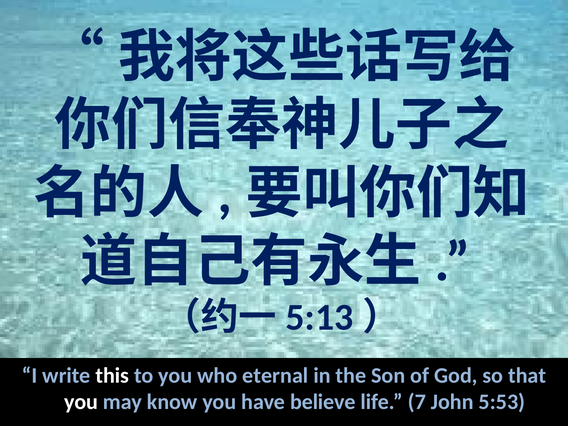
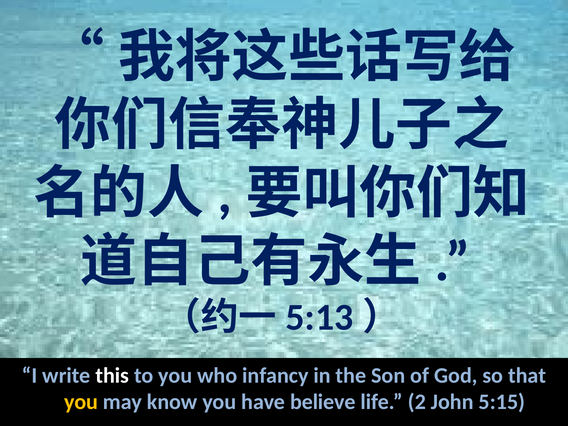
eternal: eternal -> infancy (275, 375)
you colour: white -> yellow (81, 402)
7: 7 -> 2 (417, 402)
5:53: 5:53 -> 5:15 (502, 402)
